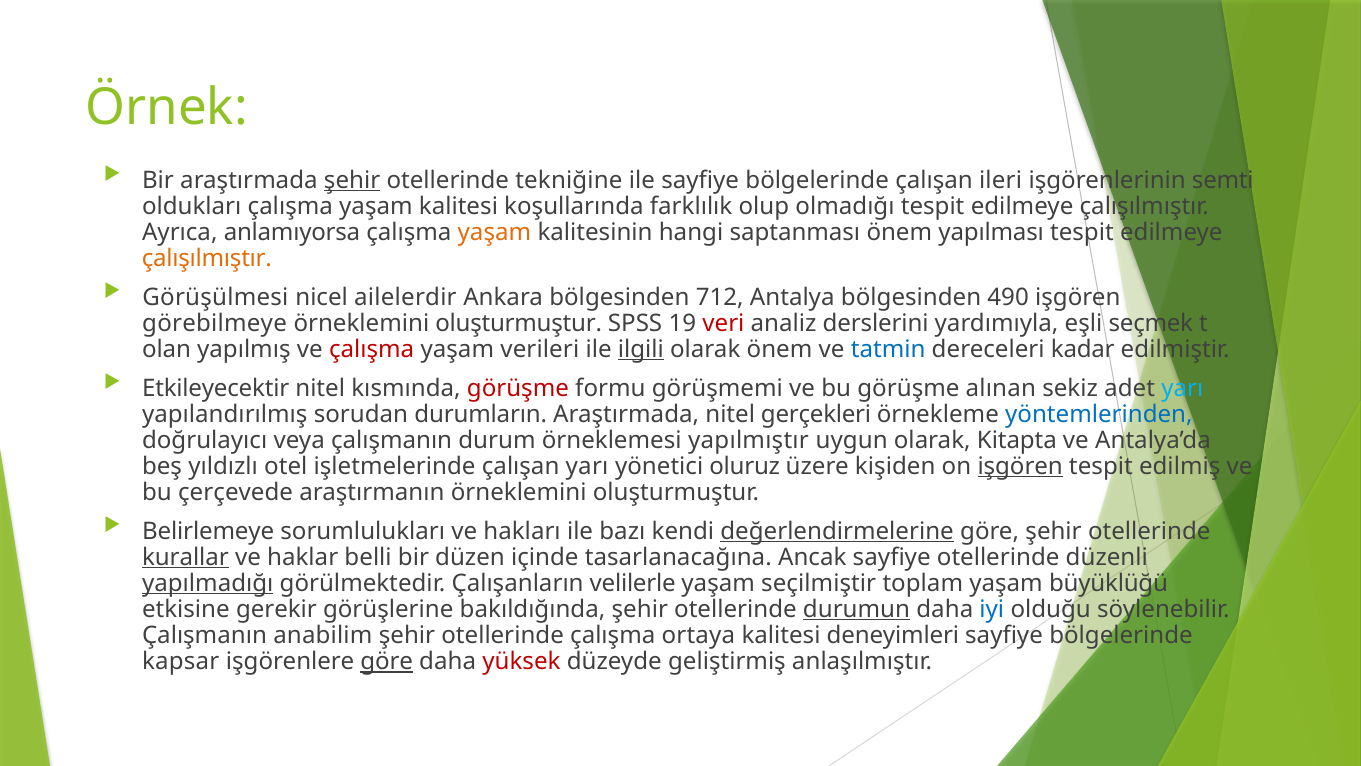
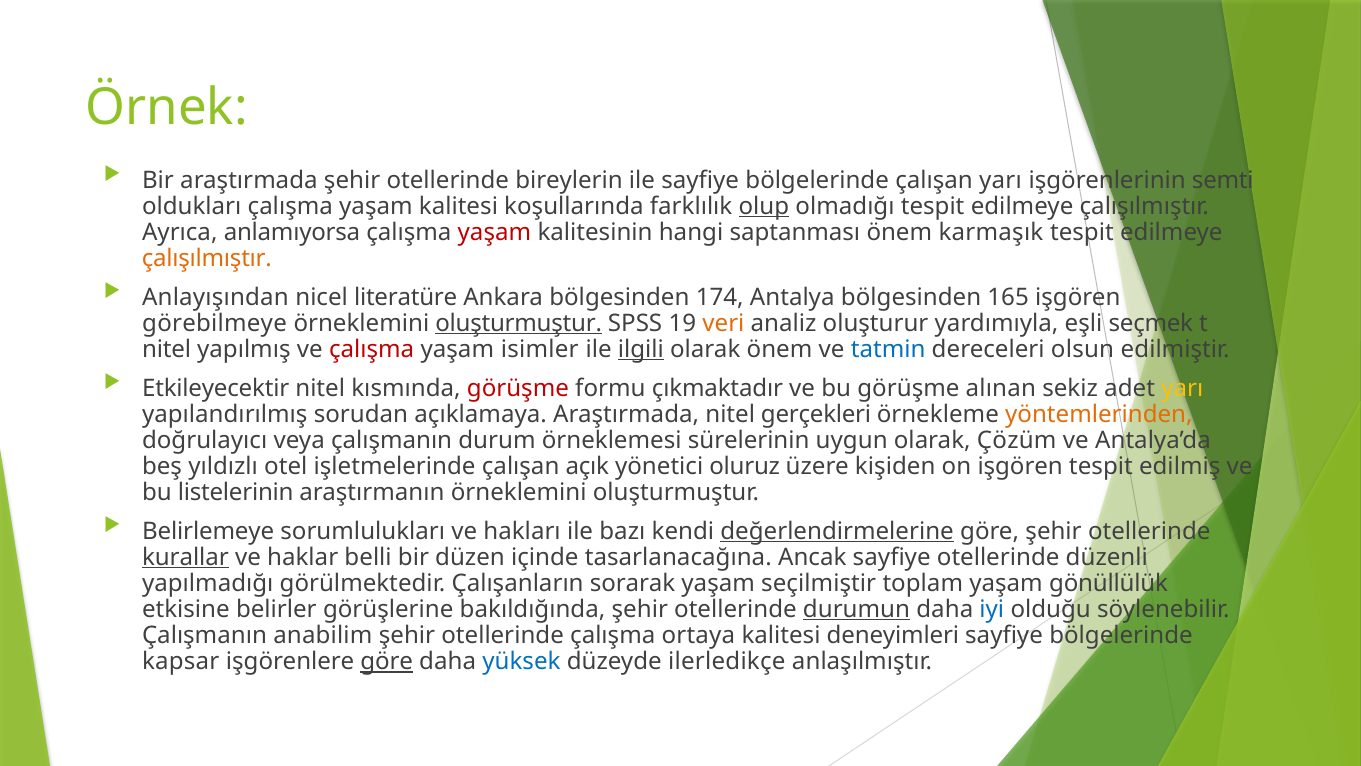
şehir underline: present -> none (352, 180)
tekniğine: tekniğine -> bireylerin (569, 180)
çalışan ileri: ileri -> yarı (1001, 180)
olup underline: none -> present (764, 206)
yaşam colour: orange -> red (494, 232)
yapılması: yapılması -> karmaşık (991, 232)
Görüşülmesi: Görüşülmesi -> Anlayışından (215, 297)
ailelerdir: ailelerdir -> literatüre (406, 297)
712: 712 -> 174 (720, 297)
490: 490 -> 165 (1008, 297)
oluşturmuştur underline: none -> present (519, 323)
veri colour: red -> orange (723, 323)
derslerini: derslerini -> oluşturur (876, 323)
olan: olan -> nitel (167, 349)
verileri: verileri -> isimler (540, 349)
kadar: kadar -> olsun (1083, 349)
görüşmemi: görüşmemi -> çıkmaktadır (717, 388)
yarı colour: light blue -> yellow (1182, 388)
durumların: durumların -> açıklamaya (481, 414)
yöntemlerinden colour: blue -> orange (1099, 414)
yapılmıştır: yapılmıştır -> sürelerinin (749, 440)
Kitapta: Kitapta -> Çözüm (1017, 440)
çalışan yarı: yarı -> açık (587, 466)
işgören underline: present -> none (1020, 466)
çerçevede: çerçevede -> listelerinin (236, 492)
yapılmadığı underline: present -> none (208, 583)
velilerle: velilerle -> sorarak (633, 583)
büyüklüğü: büyüklüğü -> gönüllülük (1109, 583)
gerekir: gerekir -> belirler (276, 609)
yüksek colour: red -> blue (521, 661)
geliştirmiş: geliştirmiş -> ilerledikçe (727, 661)
